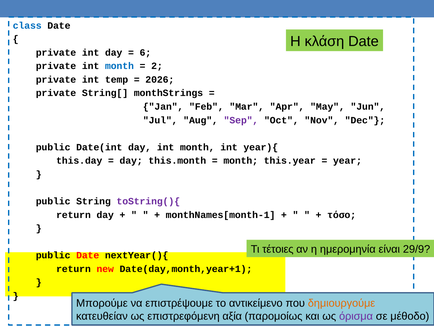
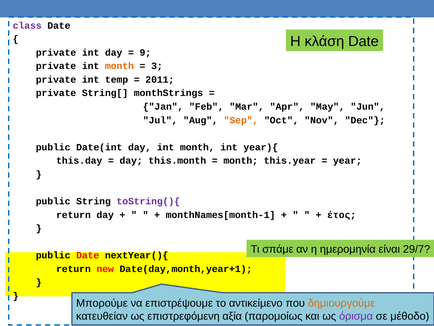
class colour: blue -> purple (27, 26)
6: 6 -> 9 (145, 53)
month colour: blue -> orange (119, 66)
2: 2 -> 3 (157, 66)
2026: 2026 -> 2011 (160, 80)
Sep colour: purple -> orange (241, 120)
τόσο: τόσο -> έτος (342, 214)
τέτοιες: τέτοιες -> σπάμε (278, 249)
29/9: 29/9 -> 29/7 (417, 249)
